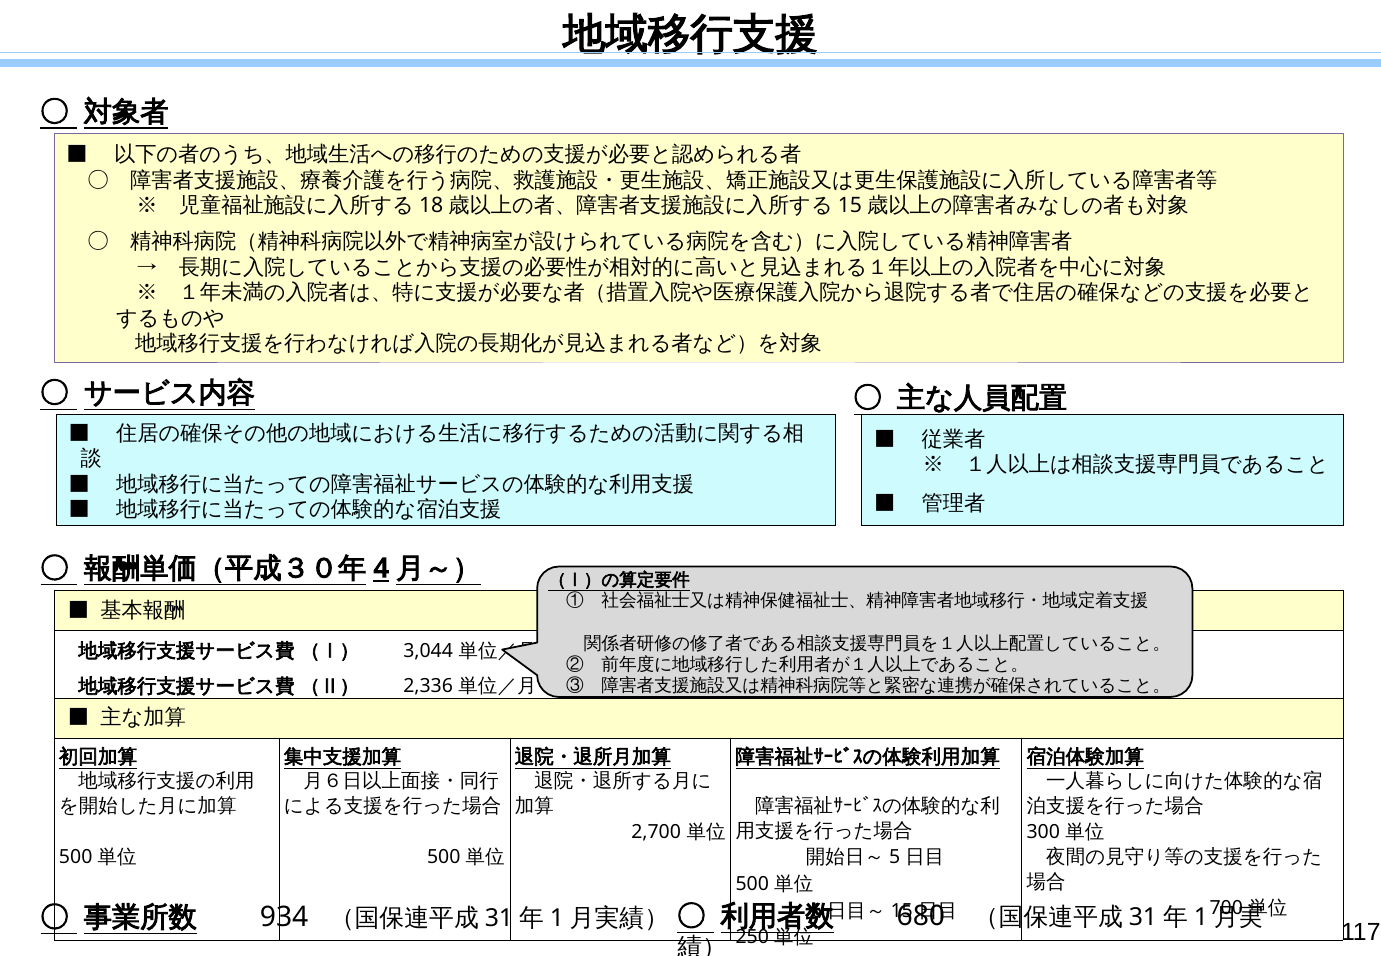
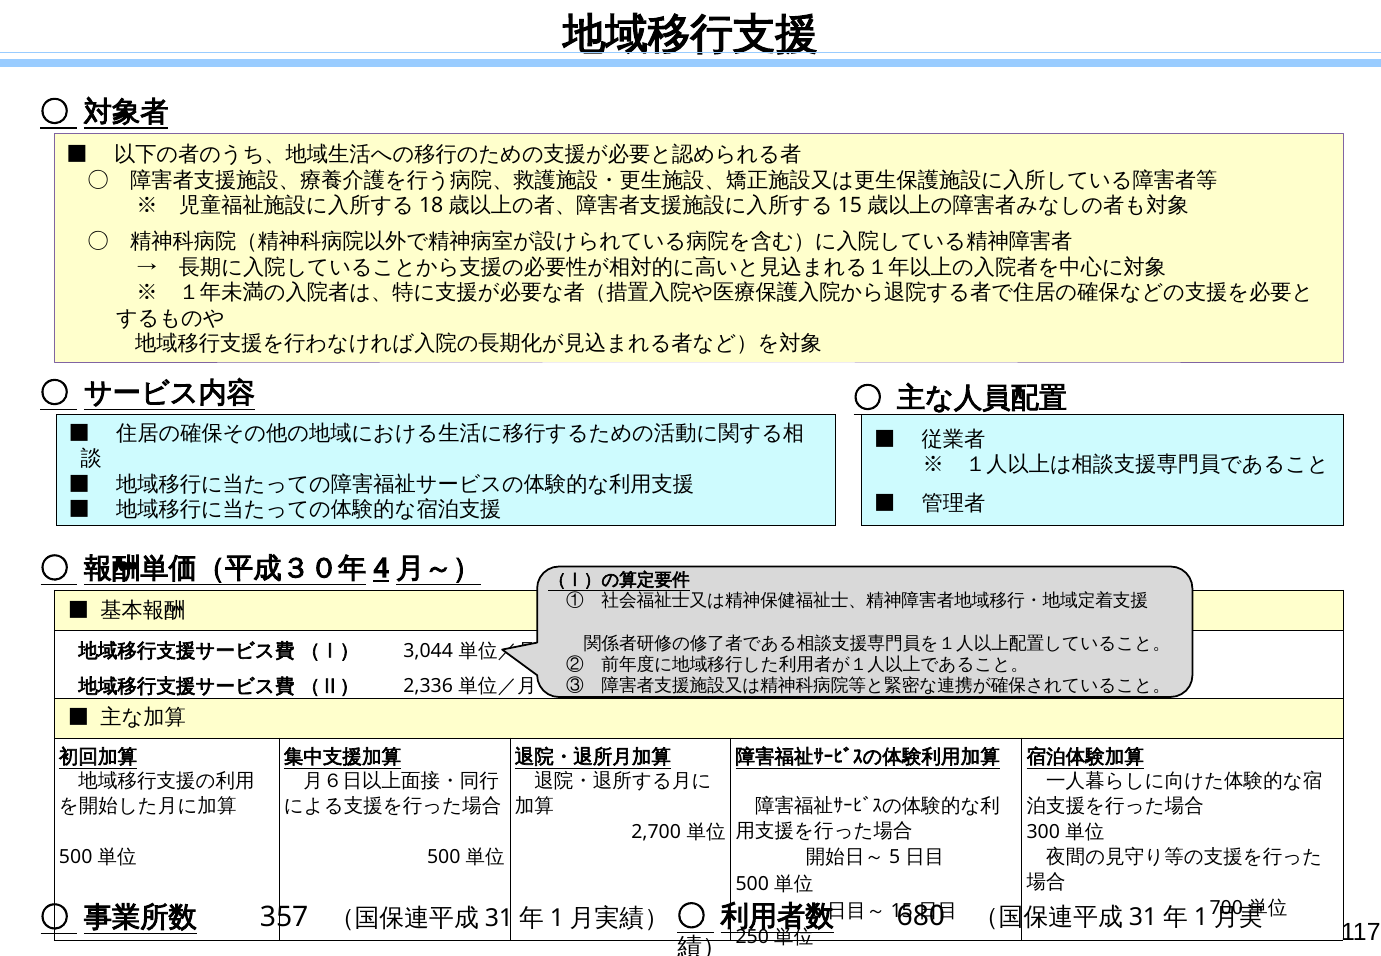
934: 934 -> 357 (284, 917)
